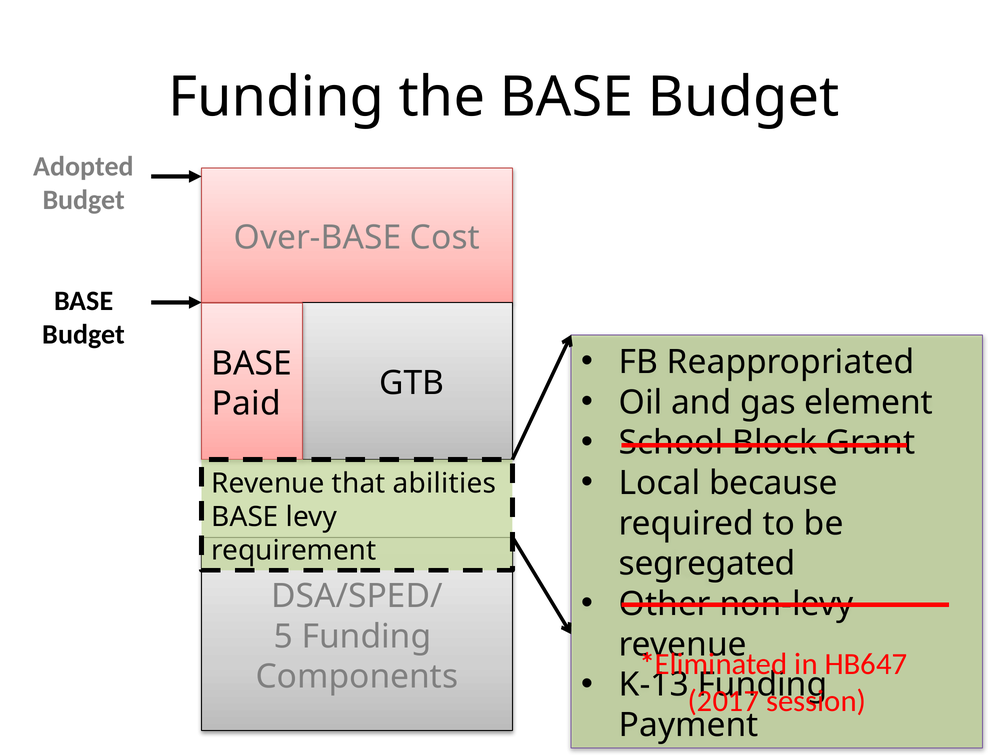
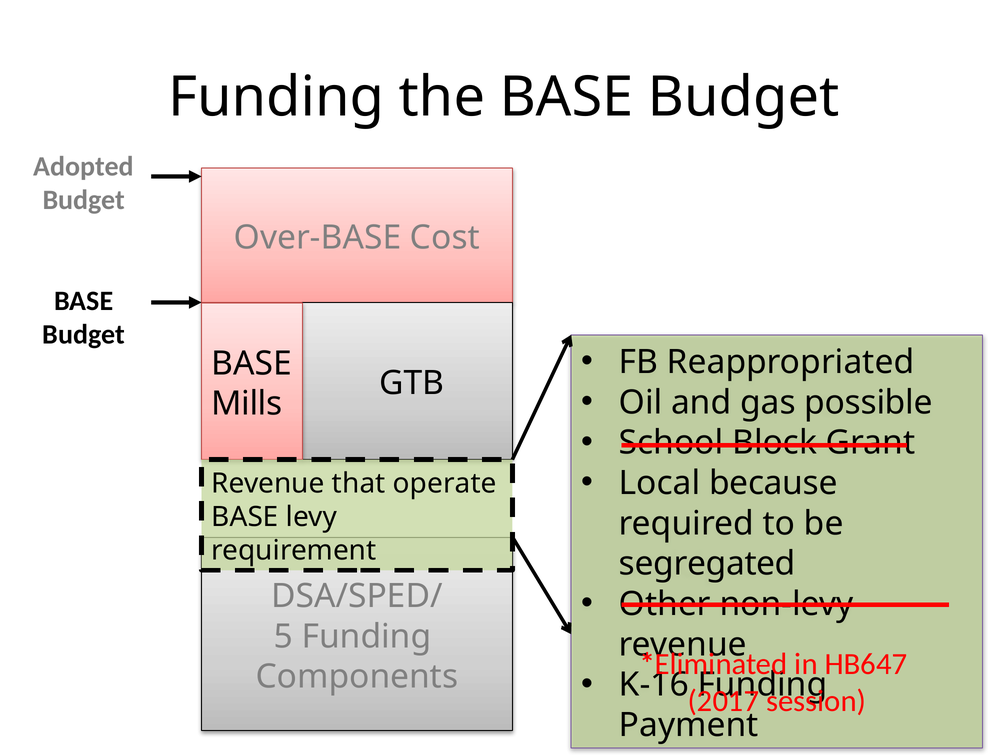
element: element -> possible (869, 403)
Paid: Paid -> Mills (247, 404)
abilities: abilities -> operate (445, 483)
K-13: K-13 -> K-16 (654, 685)
